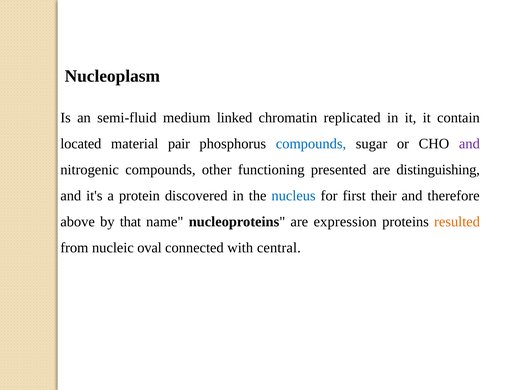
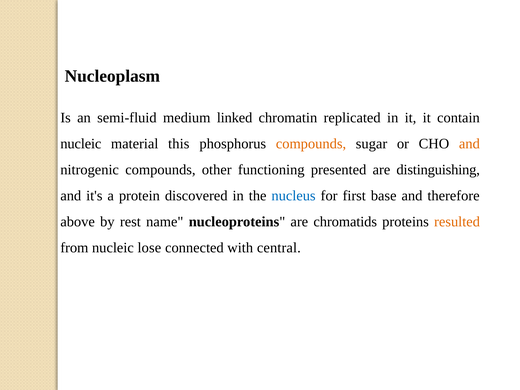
located: located -> nucleic (81, 144)
pair: pair -> this (179, 144)
compounds colour: blue -> orange (311, 144)
and colour: purple -> orange (469, 144)
their: their -> base (384, 196)
that: that -> rest (130, 222)
expression: expression -> chromatids (345, 222)
oval: oval -> lose (149, 248)
